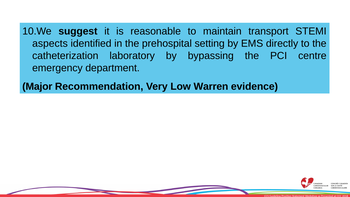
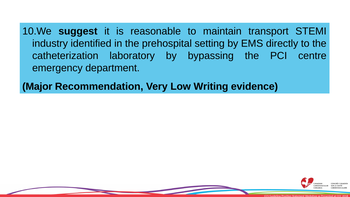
aspects: aspects -> industry (50, 43)
Warren: Warren -> Writing (211, 87)
